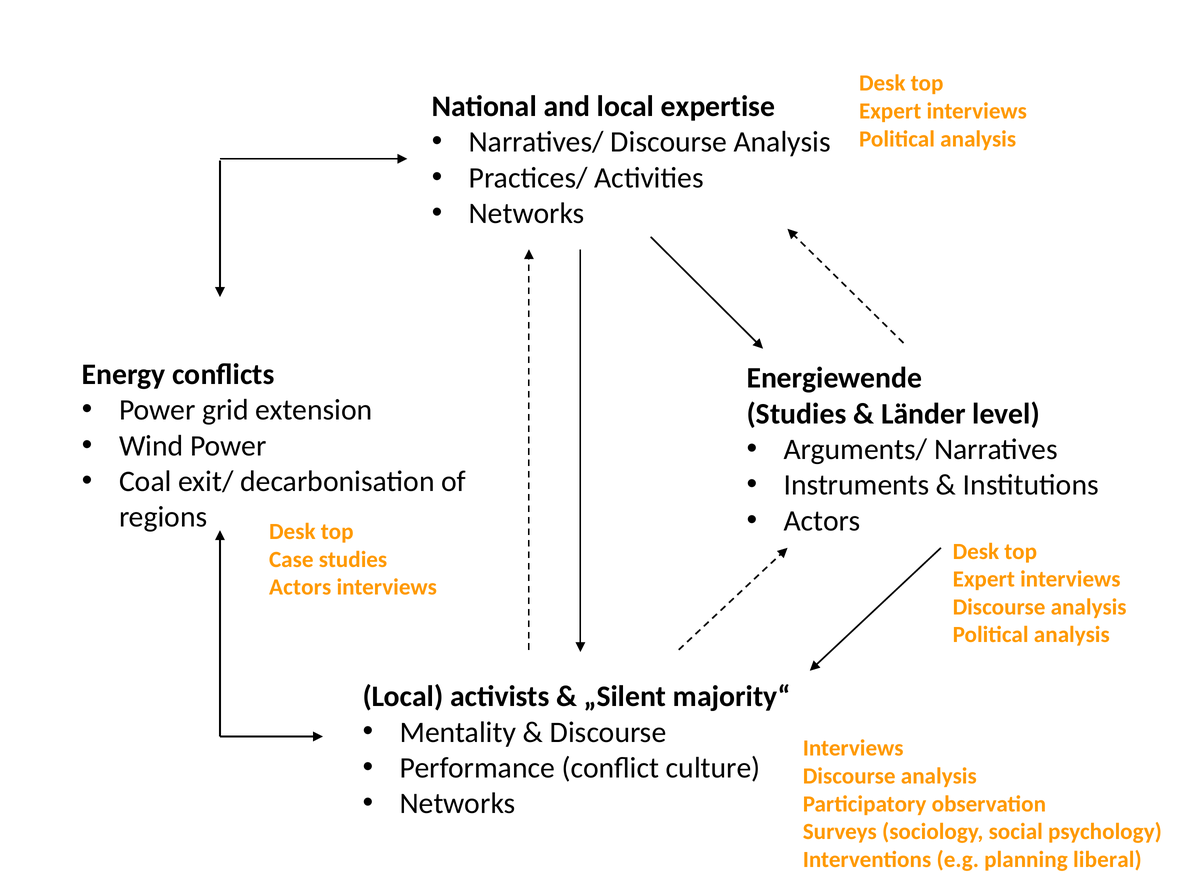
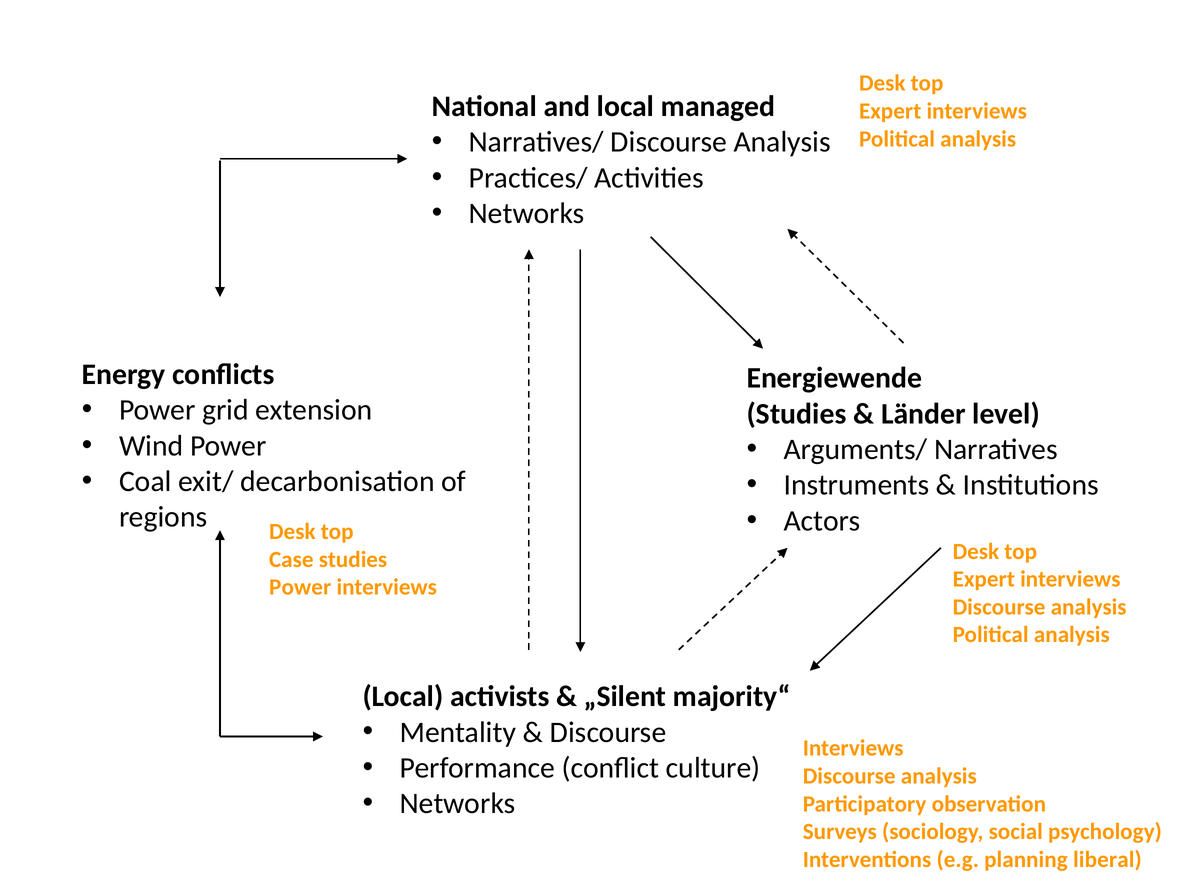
expertise: expertise -> managed (718, 106)
Actors: Actors -> Power (300, 587)
